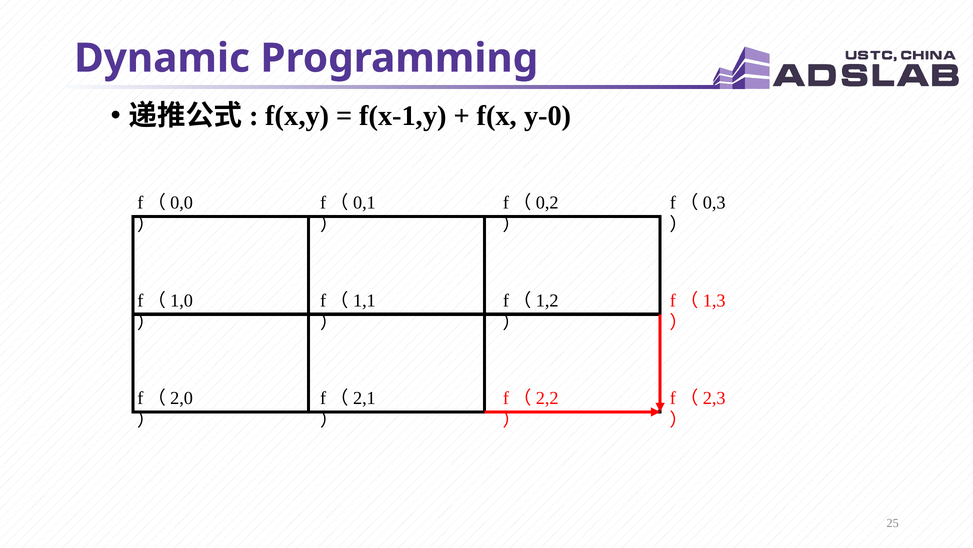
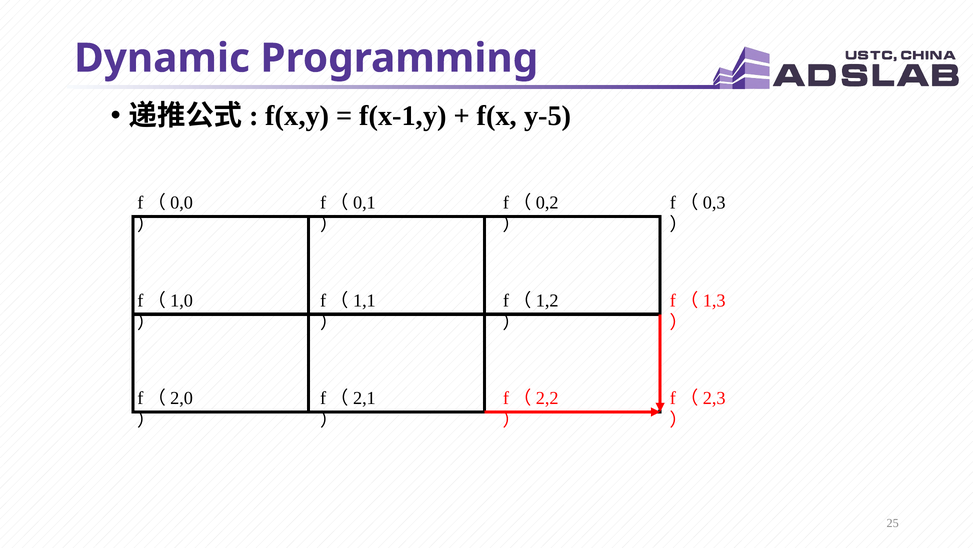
y-0: y-0 -> y-5 (548, 116)
